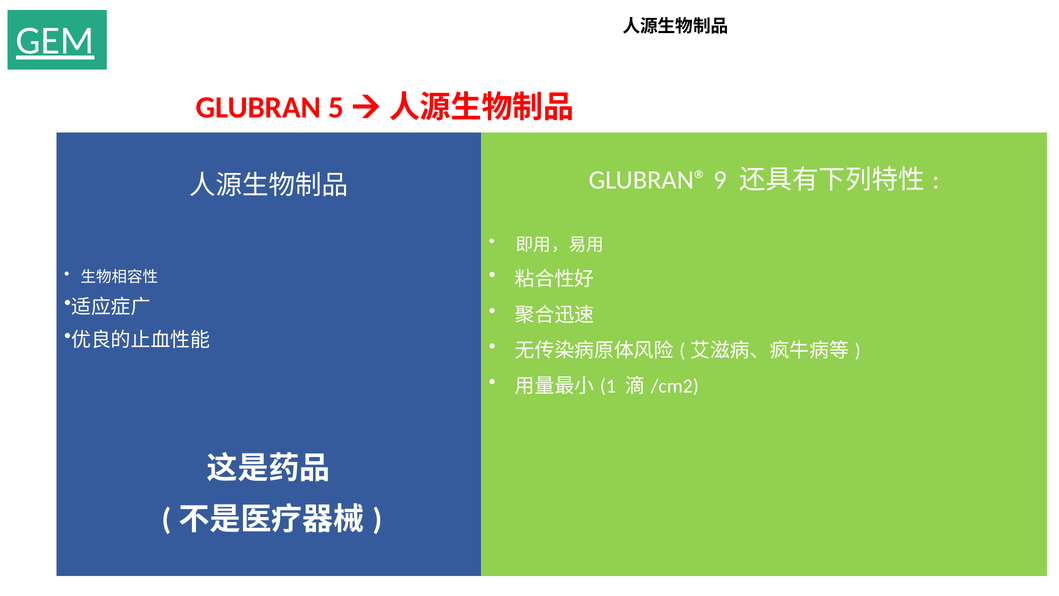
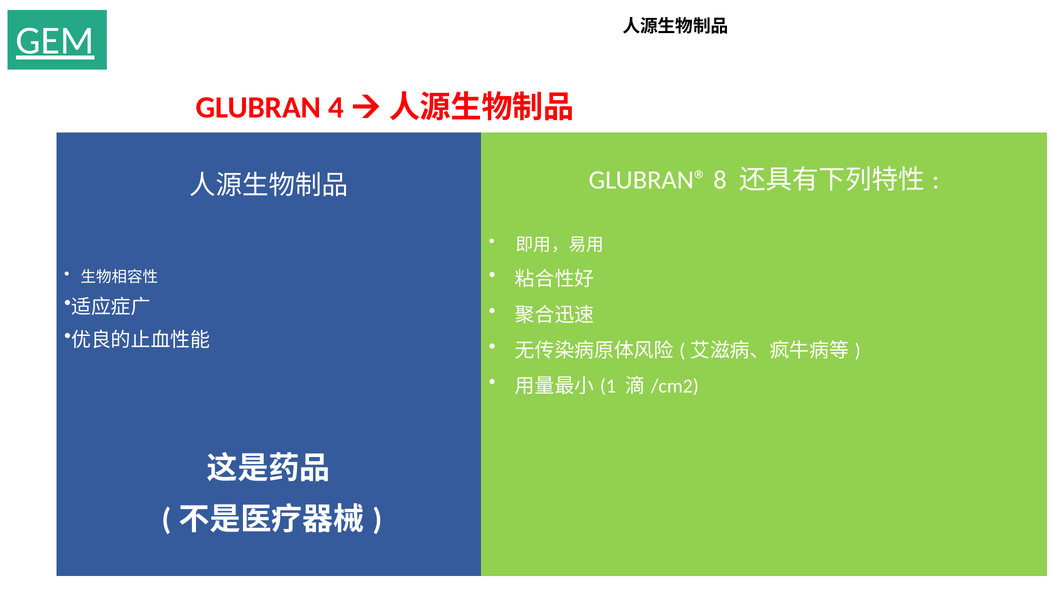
5: 5 -> 4 (336, 107)
9: 9 -> 8 (720, 180)
